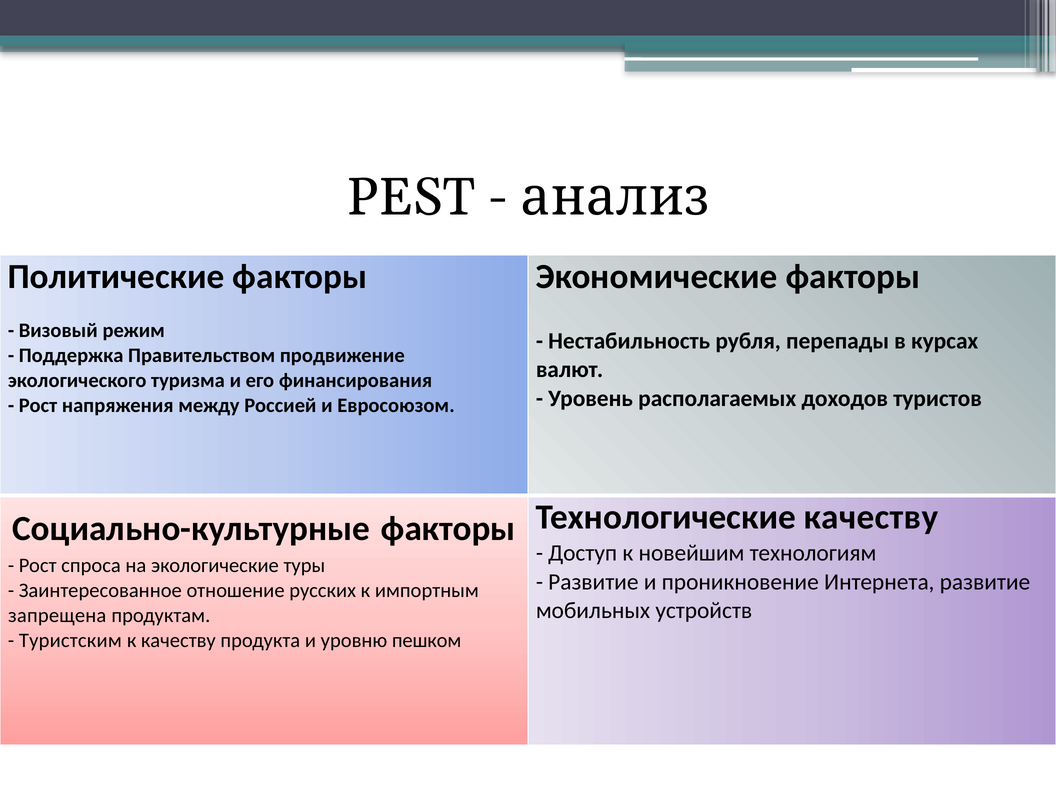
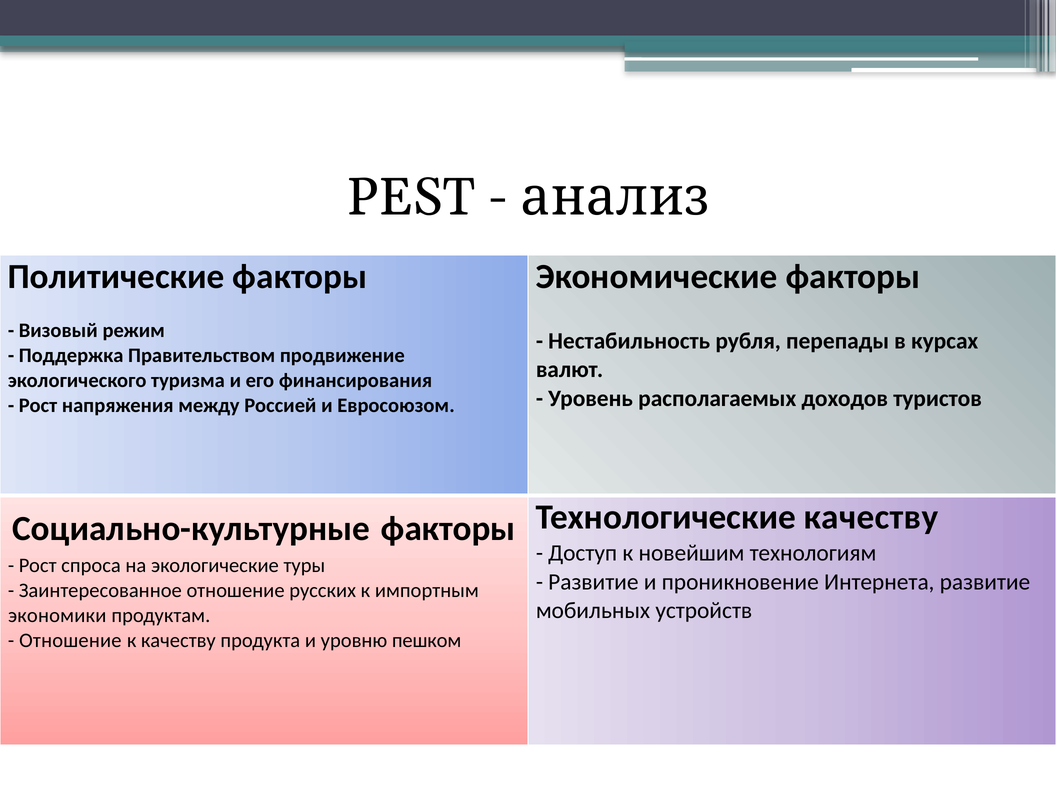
запрещена: запрещена -> экономики (57, 616)
Туристским: Туристским -> Отношение (70, 641)
